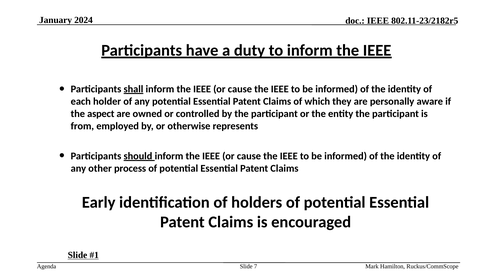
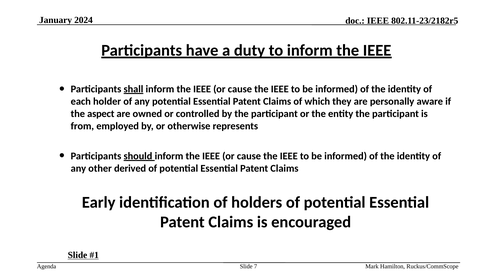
process: process -> derived (130, 168)
